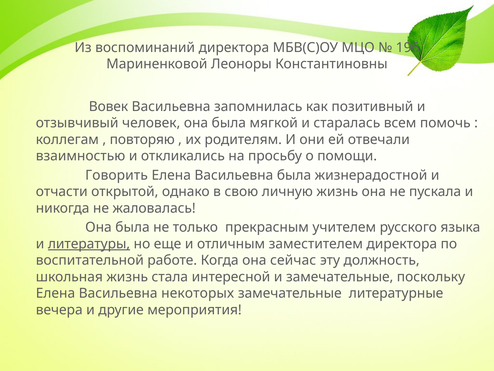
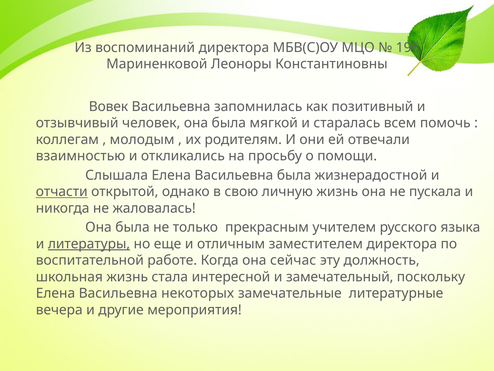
повторяю: повторяю -> молодым (142, 139)
Говорить: Говорить -> Слышала (117, 175)
отчасти underline: none -> present (62, 191)
и замечательные: замечательные -> замечательный (340, 277)
